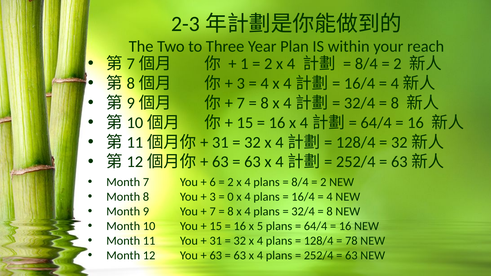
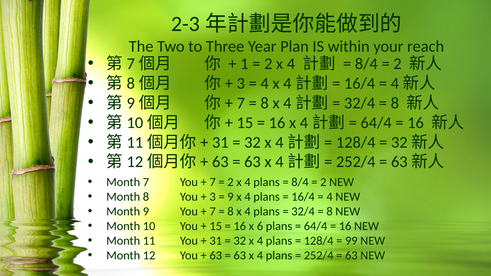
6: 6 -> 7 (213, 182)
0: 0 -> 9 (230, 197)
5: 5 -> 6 (260, 226)
78: 78 -> 99 (351, 241)
